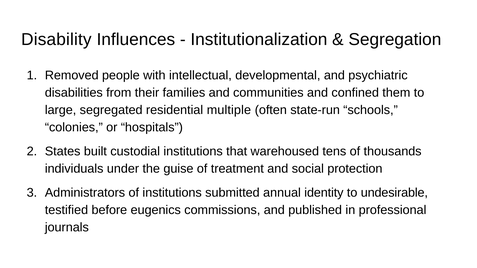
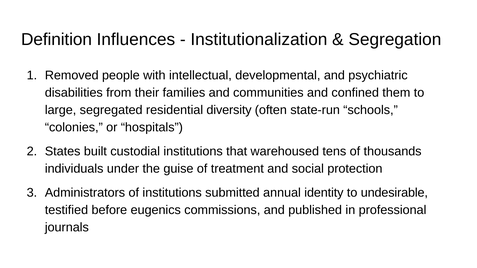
Disability: Disability -> Definition (57, 40)
multiple: multiple -> diversity (229, 110)
